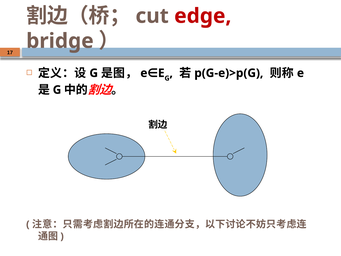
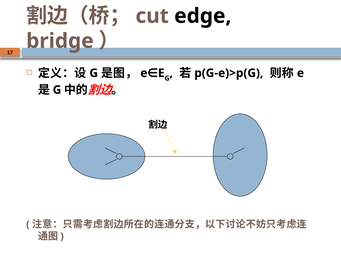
edge colour: red -> black (203, 16)
